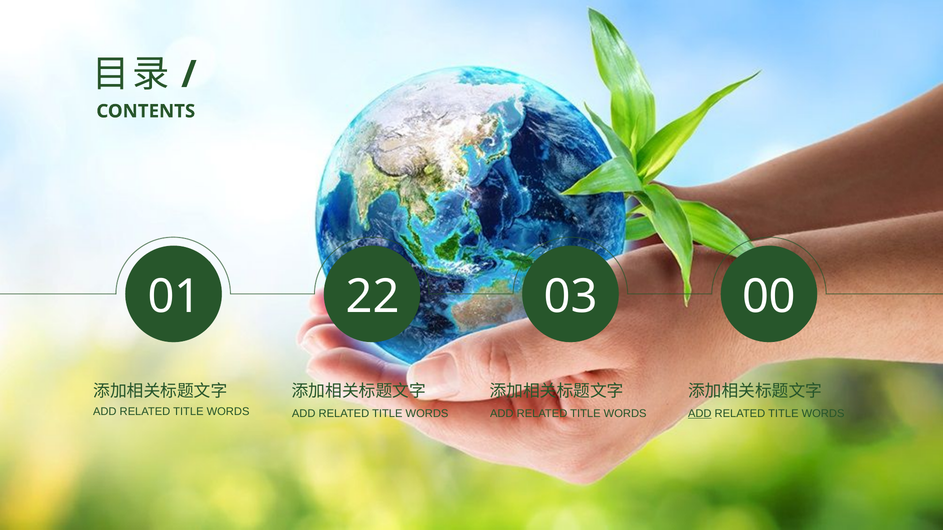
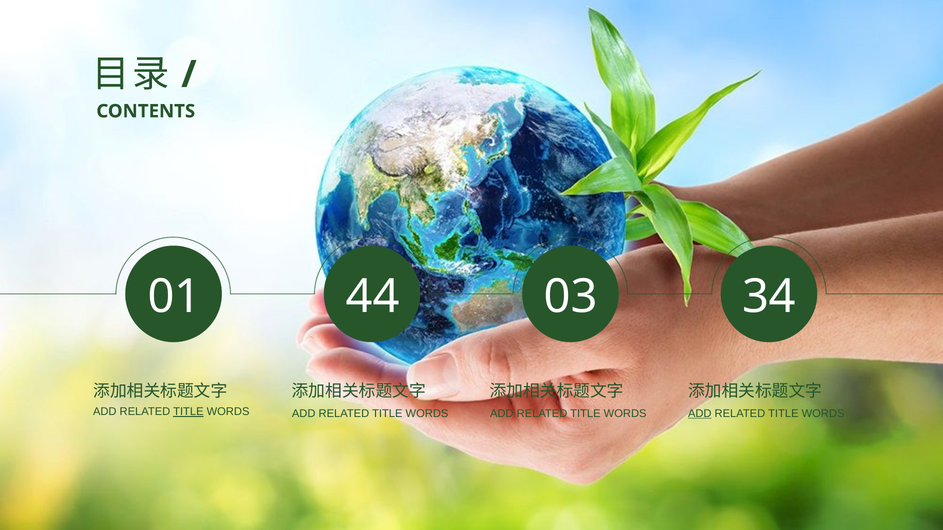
22: 22 -> 44 (373, 297)
00: 00 -> 34 (769, 297)
TITLE underline: none -> present (188, 412)
